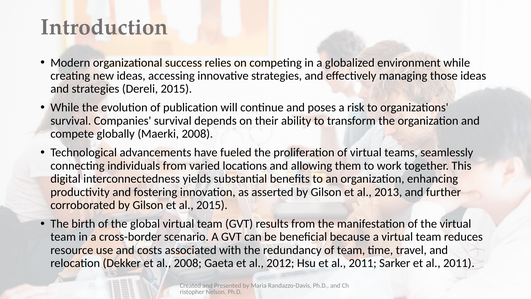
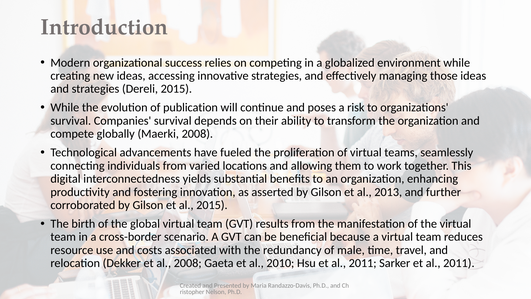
of team: team -> male (351, 250)
2012: 2012 -> 2010 (280, 263)
